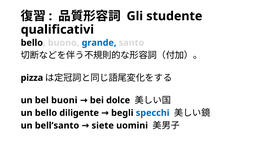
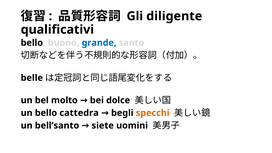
studente: studente -> diligente (174, 16)
pizza: pizza -> belle (32, 78)
buoni: buoni -> molto (64, 100)
diligente: diligente -> cattedra (79, 113)
specchi colour: blue -> orange (153, 113)
